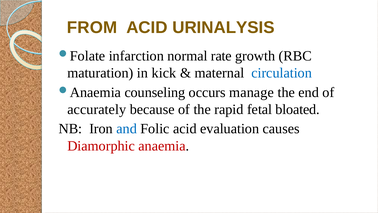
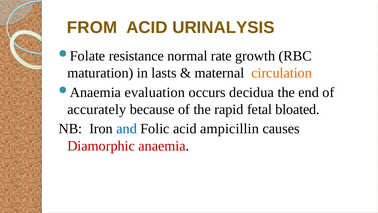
infarction: infarction -> resistance (136, 56)
kick: kick -> lasts (164, 73)
circulation colour: blue -> orange (282, 73)
counseling: counseling -> evaluation (155, 92)
manage: manage -> decidua (252, 92)
evaluation: evaluation -> ampicillin (230, 129)
